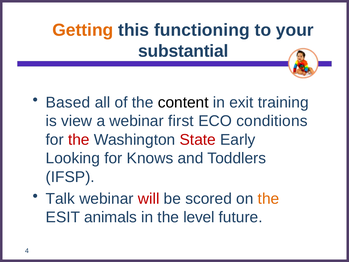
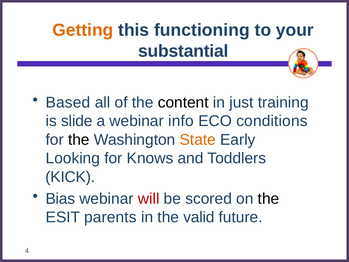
exit: exit -> just (241, 102)
view: view -> slide (77, 121)
first: first -> info (181, 121)
the colour: red -> black (79, 140)
State colour: red -> orange (198, 140)
IFSP: IFSP -> KICK (70, 177)
Talk: Talk -> Bias (60, 198)
the colour: orange -> black (269, 198)
animals: animals -> parents (110, 217)
level: level -> valid (199, 217)
